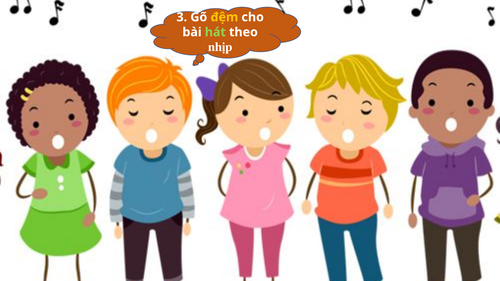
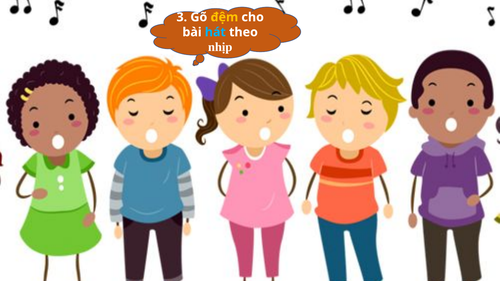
hát colour: light green -> light blue (215, 32)
